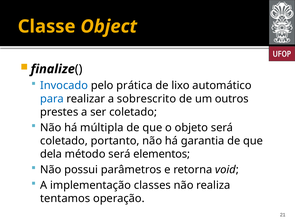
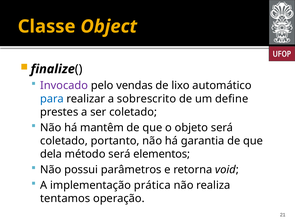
Invocado colour: blue -> purple (64, 86)
prática: prática -> vendas (135, 86)
outros: outros -> define (232, 99)
múltipla: múltipla -> mantêm (102, 128)
classes: classes -> prática (152, 185)
